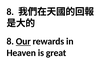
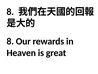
Our underline: present -> none (23, 41)
